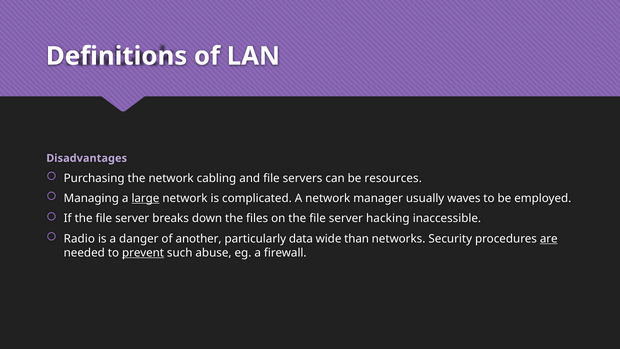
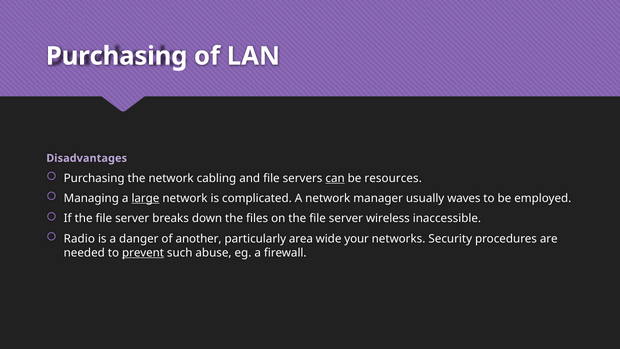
Definitions: Definitions -> Purchasing (117, 56)
can underline: none -> present (335, 178)
hacking: hacking -> wireless (388, 218)
data: data -> area (301, 239)
than: than -> your (357, 239)
are underline: present -> none (549, 239)
